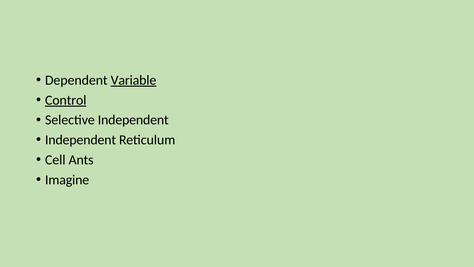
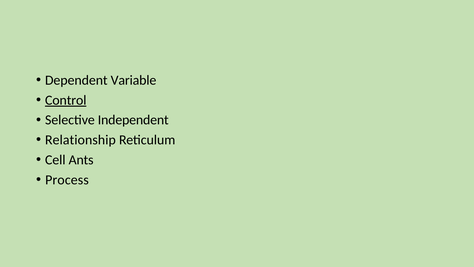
Variable underline: present -> none (134, 80)
Independent: Independent -> Relationship (80, 140)
Imagine: Imagine -> Process (67, 180)
